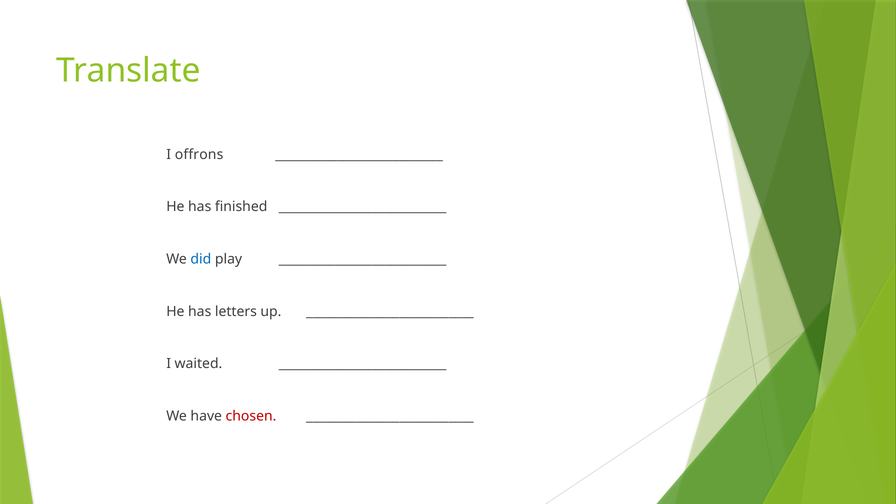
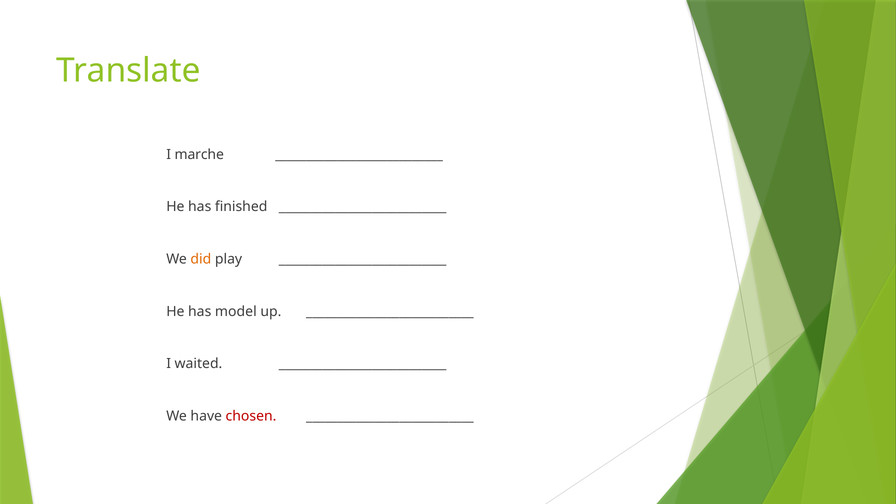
offrons: offrons -> marche (199, 155)
did colour: blue -> orange (201, 259)
letters: letters -> model (236, 311)
